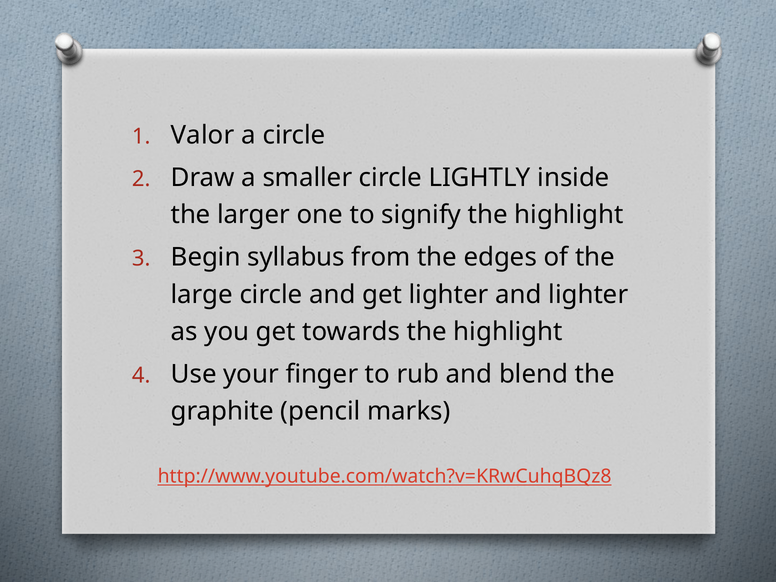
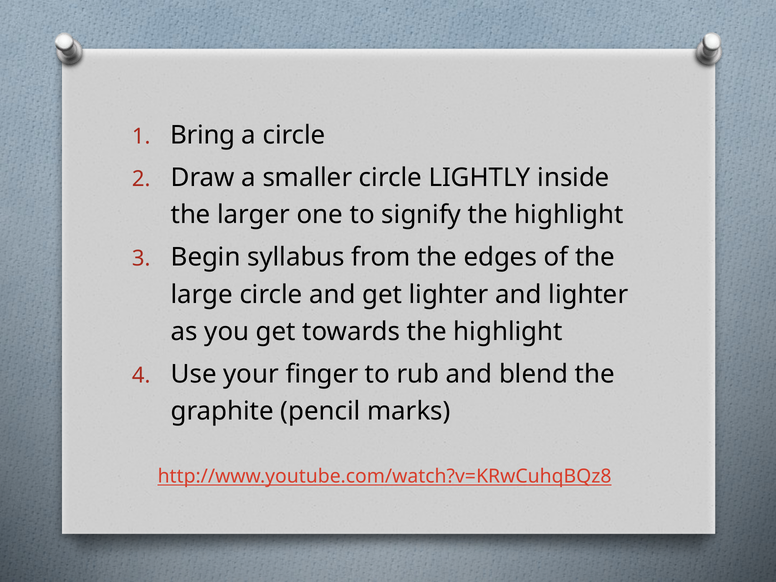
Valor: Valor -> Bring (203, 135)
